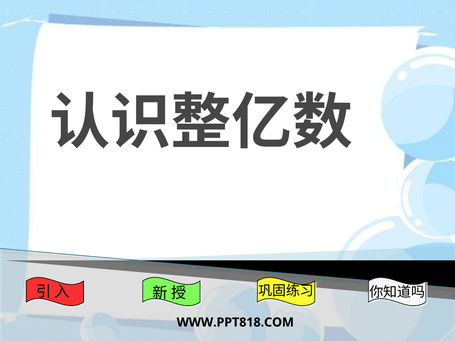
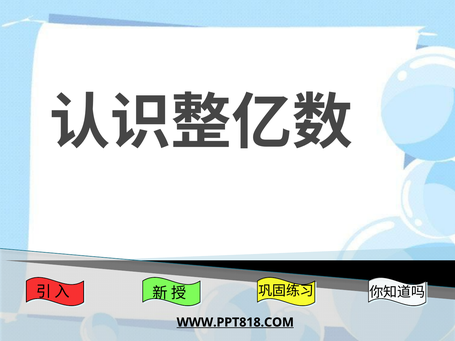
WWW.PPT818.COM underline: none -> present (235, 323)
